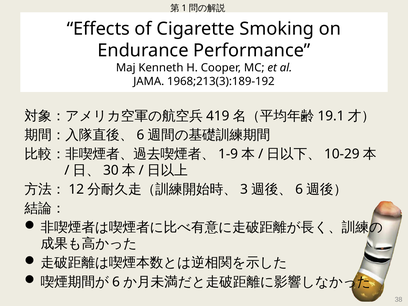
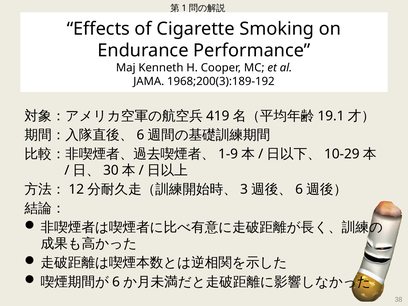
1968;213(3):189-192: 1968;213(3):189-192 -> 1968;200(3):189-192 (221, 81)
